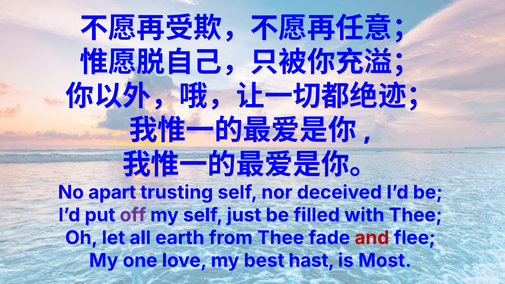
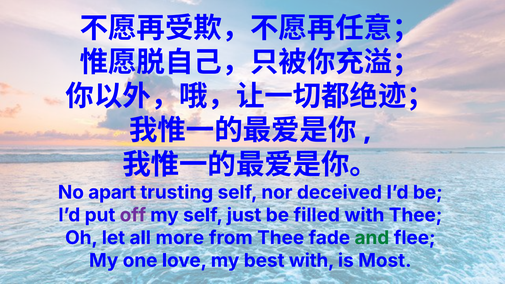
earth: earth -> more (180, 238)
and colour: red -> green (372, 238)
best hast: hast -> with (312, 261)
